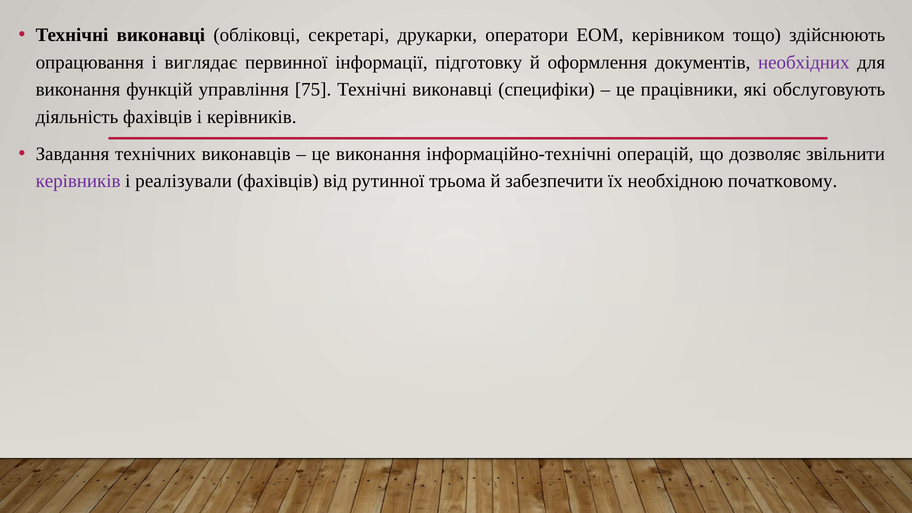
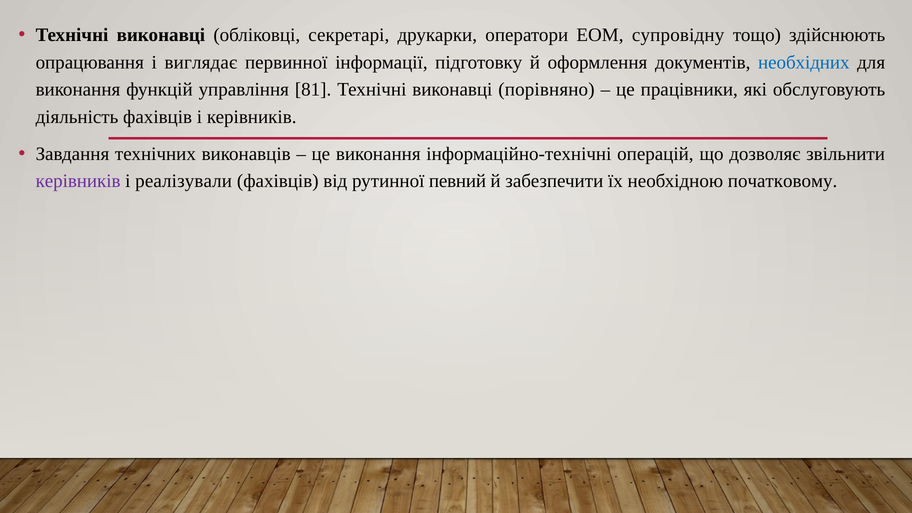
керівником: керівником -> супровідну (678, 35)
необхідних colour: purple -> blue (804, 62)
75: 75 -> 81 (313, 90)
специфіки: специфіки -> порівняно (546, 90)
трьома: трьома -> певний (458, 181)
